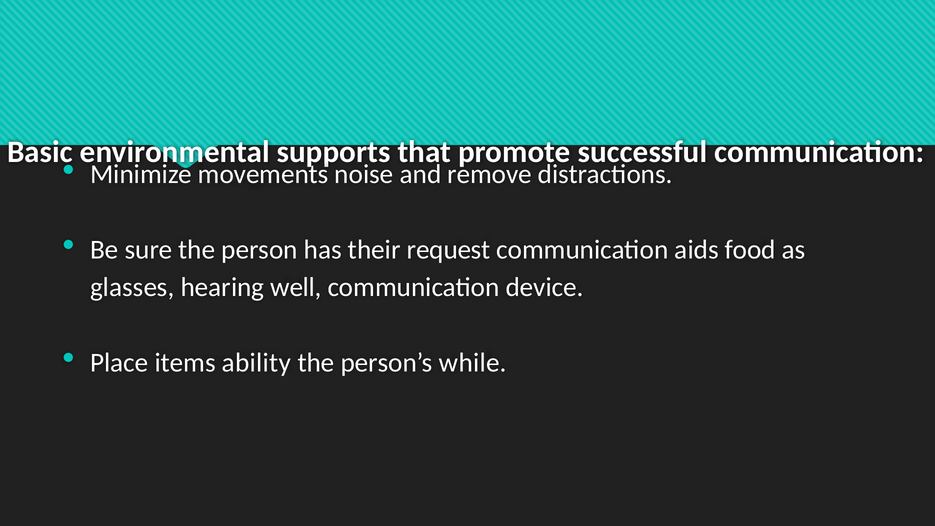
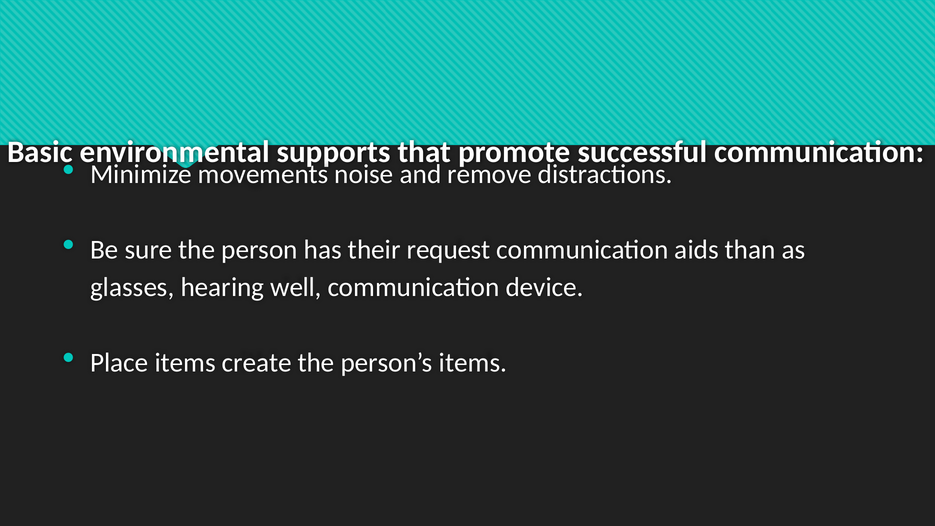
food: food -> than (750, 250)
ability: ability -> create (257, 363)
person’s while: while -> items (473, 363)
